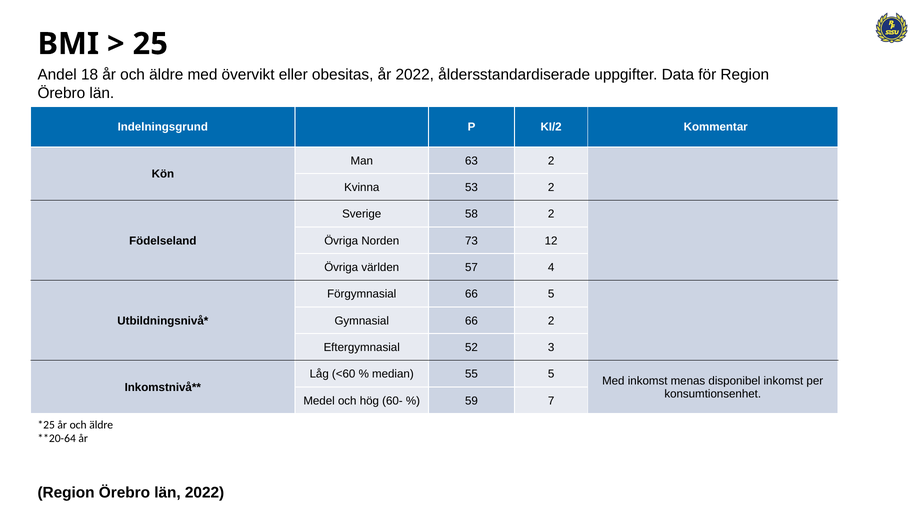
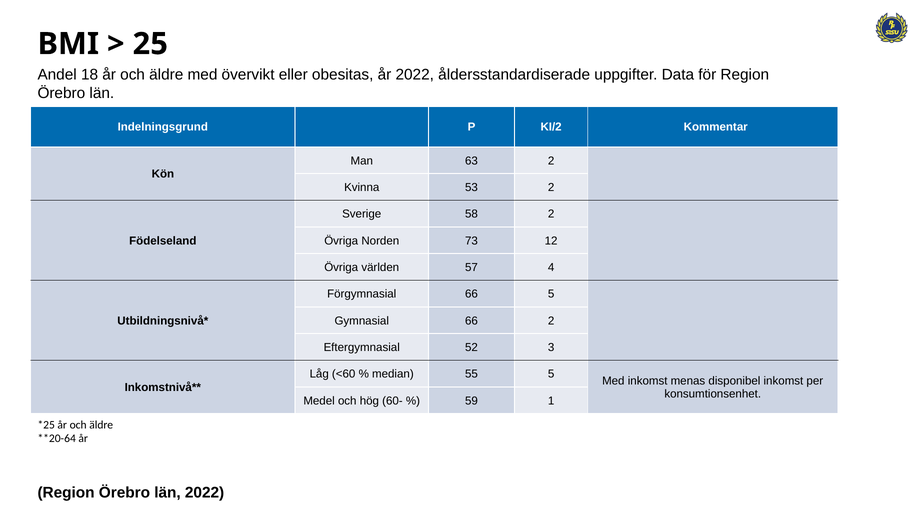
7: 7 -> 1 (551, 401)
